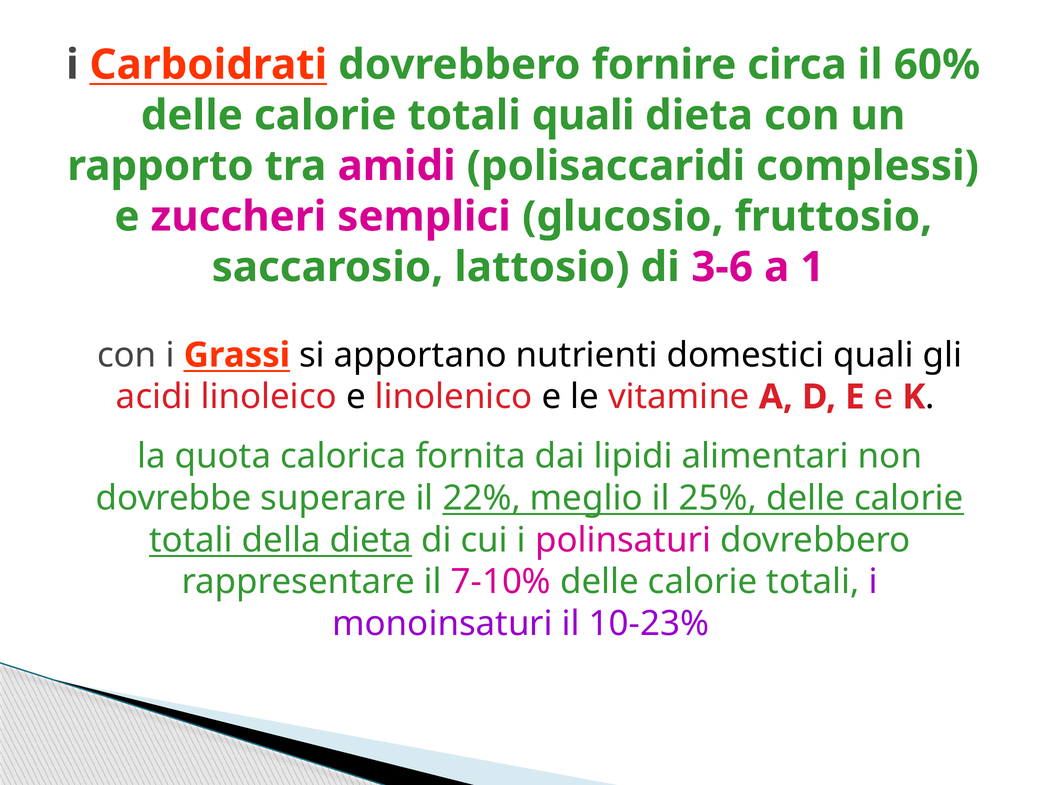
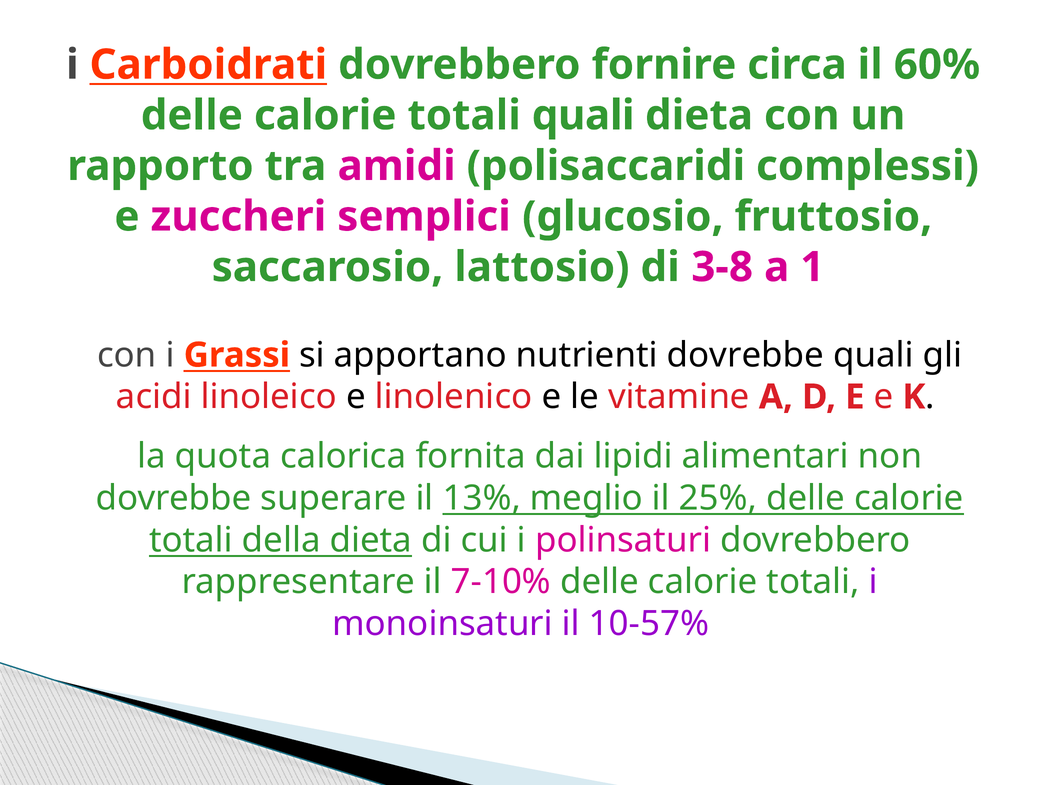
3-6: 3-6 -> 3-8 (722, 267)
nutrienti domestici: domestici -> dovrebbe (745, 355)
22%: 22% -> 13% (482, 498)
10-23%: 10-23% -> 10-57% (649, 624)
